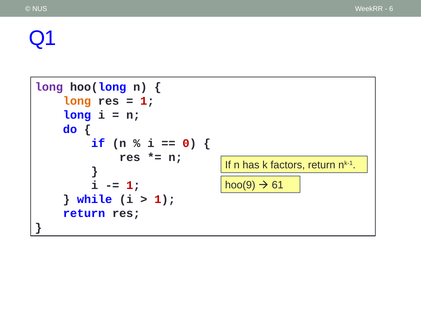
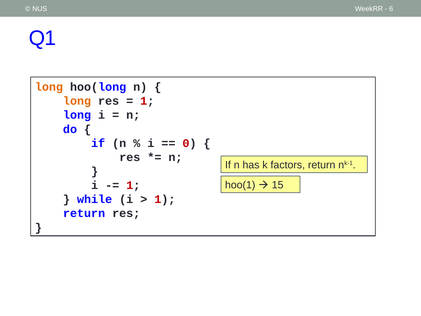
long colour: purple -> orange (49, 87)
hoo(9: hoo(9 -> hoo(1 (240, 185)
61: 61 -> 15 (278, 185)
